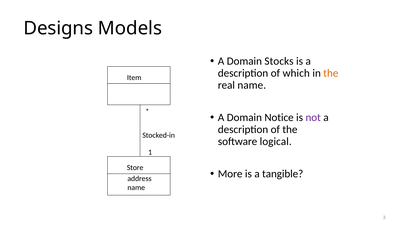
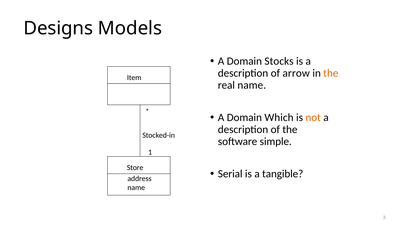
which: which -> arrow (296, 73)
Notice: Notice -> Which (279, 117)
not colour: purple -> orange (313, 117)
logical: logical -> simple (276, 141)
More: More -> Serial (230, 174)
